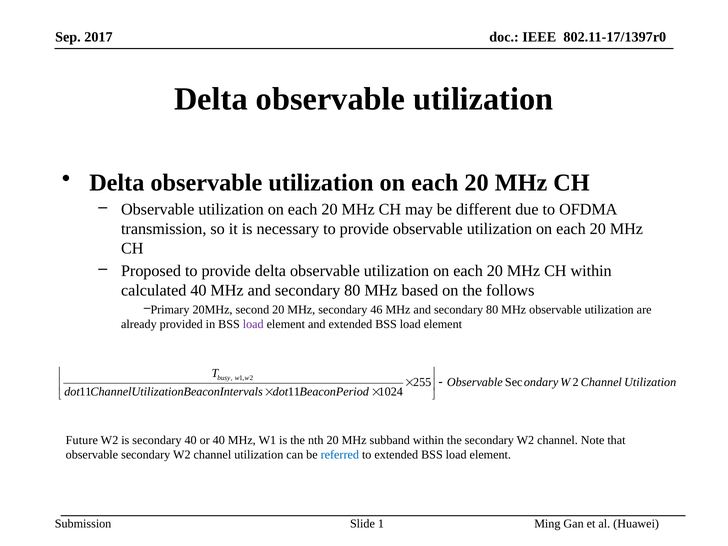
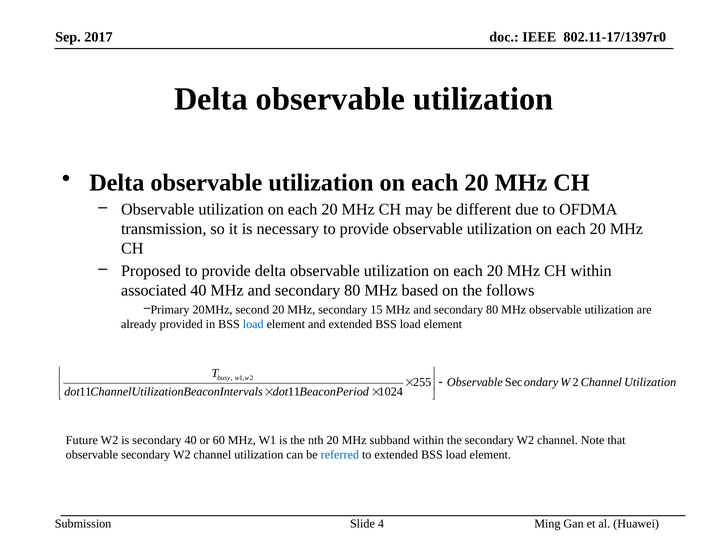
calculated: calculated -> associated (154, 290)
46: 46 -> 15 (376, 310)
load colour: purple -> blue (253, 324)
or 40: 40 -> 60 (219, 440)
Slide 1: 1 -> 4 (381, 524)
